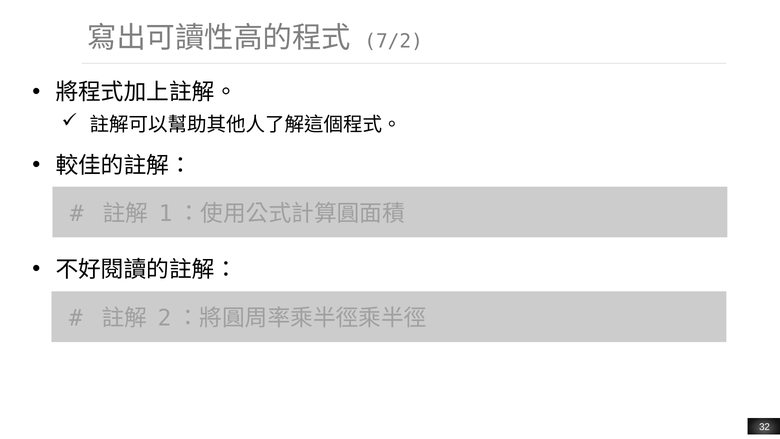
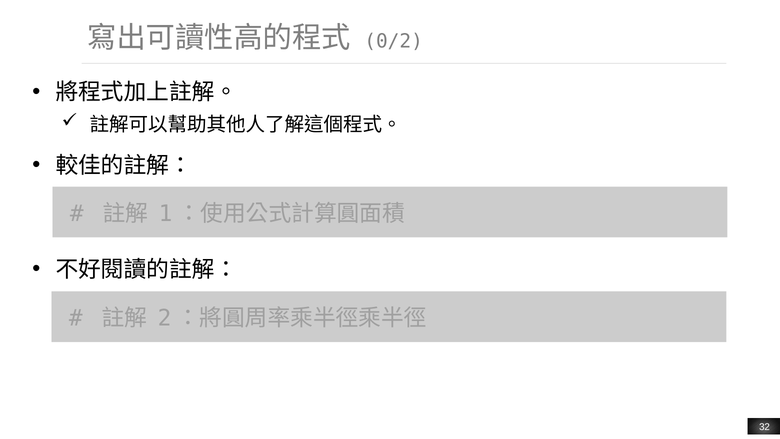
7/2: 7/2 -> 0/2 (394, 41)
